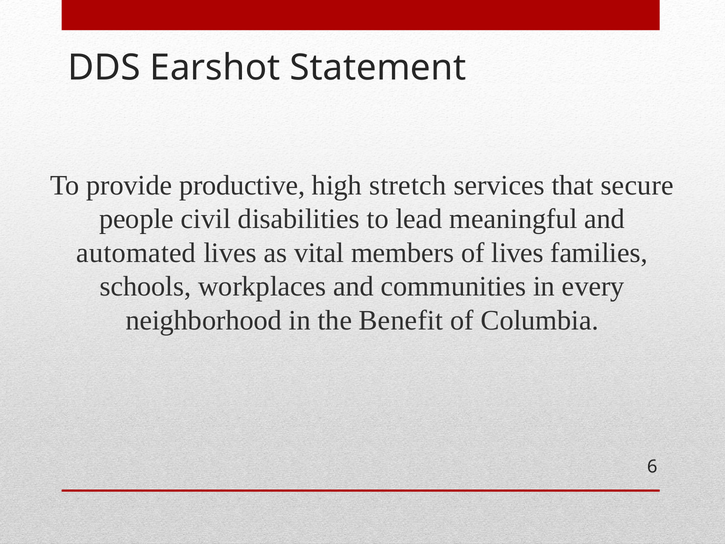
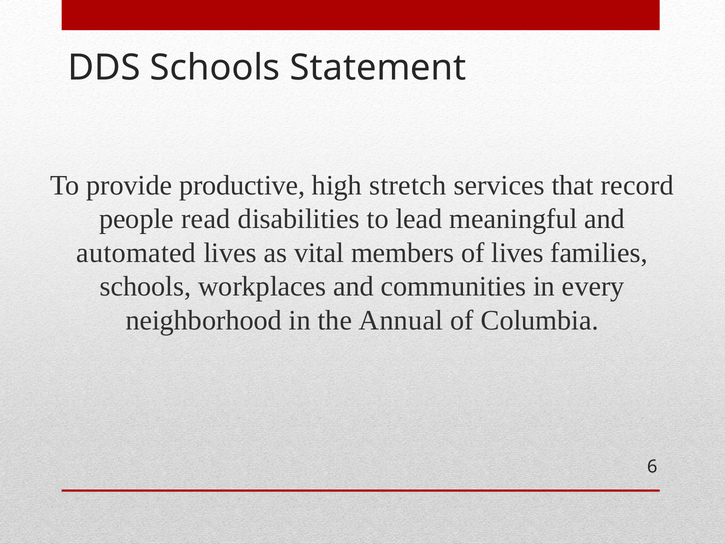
DDS Earshot: Earshot -> Schools (215, 68)
secure: secure -> record (637, 185)
civil: civil -> read (206, 219)
Benefit: Benefit -> Annual (401, 320)
